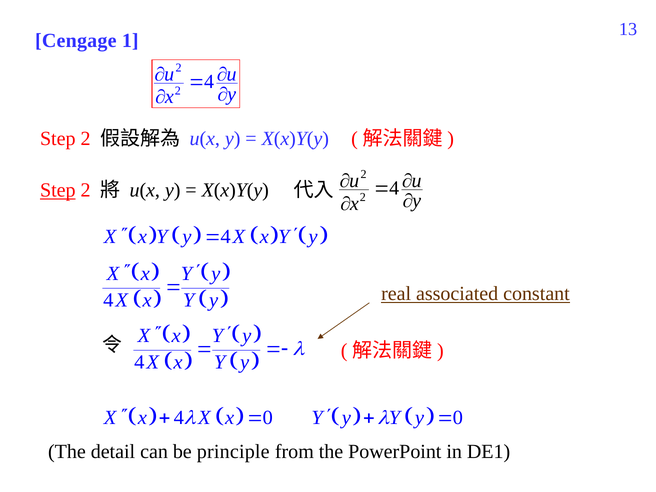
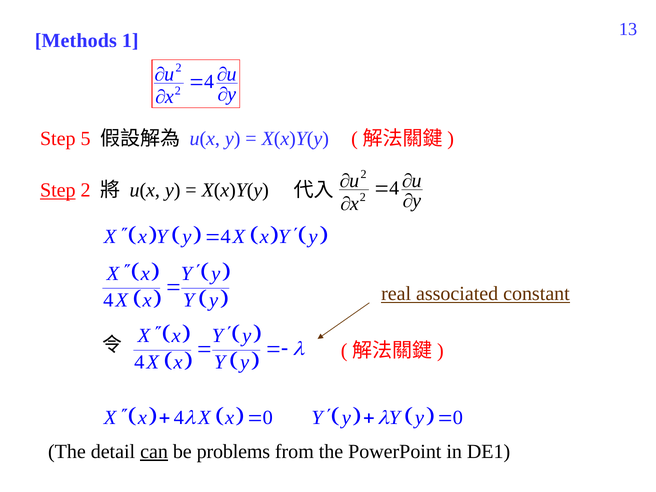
Cengage: Cengage -> Methods (76, 41)
2: 2 -> 5 (86, 139)
can underline: none -> present (154, 452)
principle: principle -> problems (233, 452)
